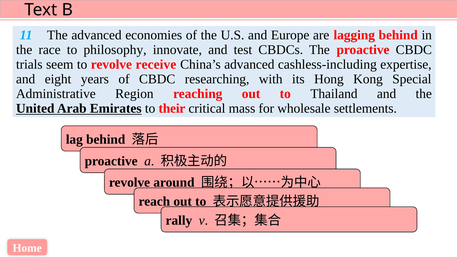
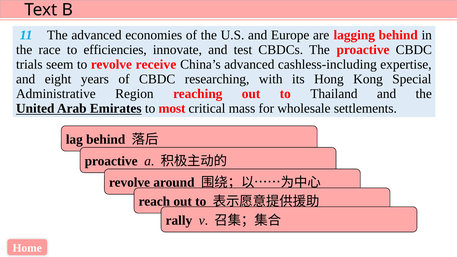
philosophy: philosophy -> efficiencies (115, 50)
their: their -> most (172, 108)
